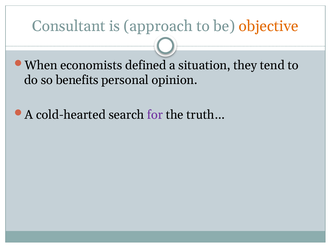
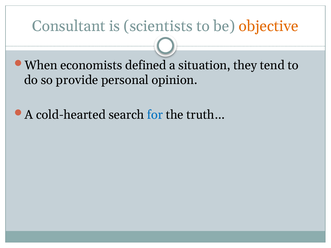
approach: approach -> scientists (158, 26)
benefits: benefits -> provide (77, 80)
for colour: purple -> blue (155, 115)
